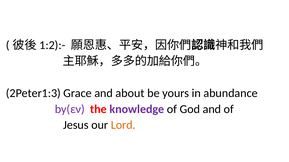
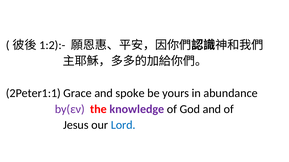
2Peter1:3: 2Peter1:3 -> 2Peter1:1 (33, 93)
about: about -> spoke (130, 93)
Lord colour: orange -> blue (123, 125)
